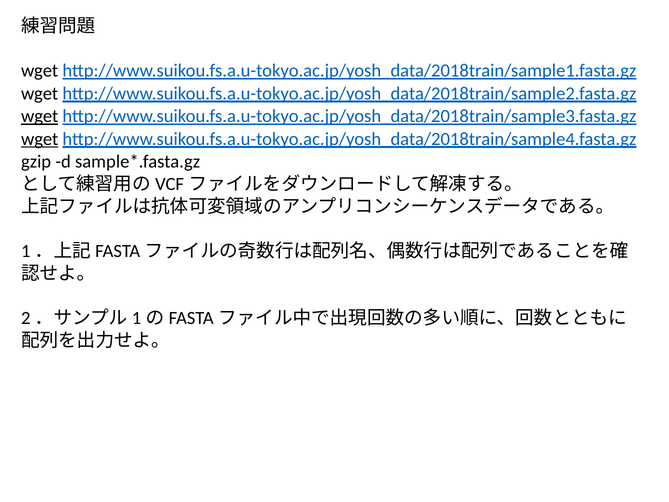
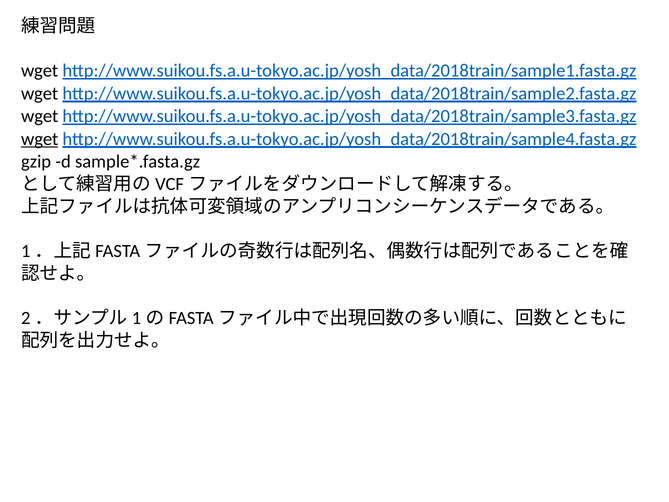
wget underline: present -> none (40, 116)
